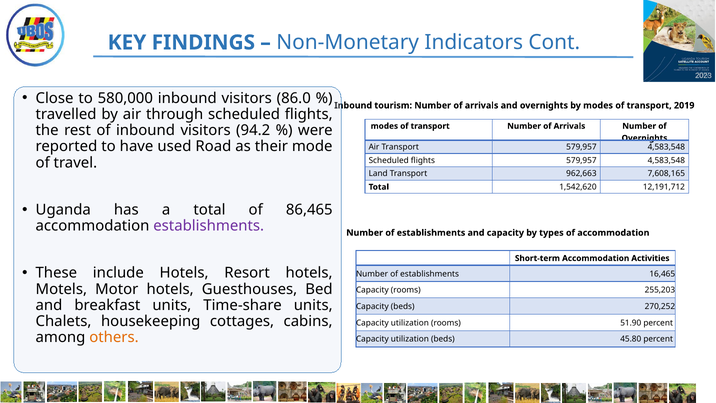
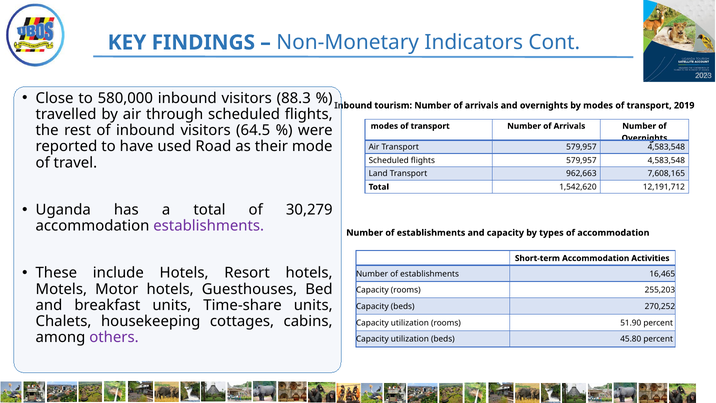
86.0: 86.0 -> 88.3 (294, 98)
94.2: 94.2 -> 64.5 (253, 130)
86,465: 86,465 -> 30,279 (309, 210)
others colour: orange -> purple (114, 337)
